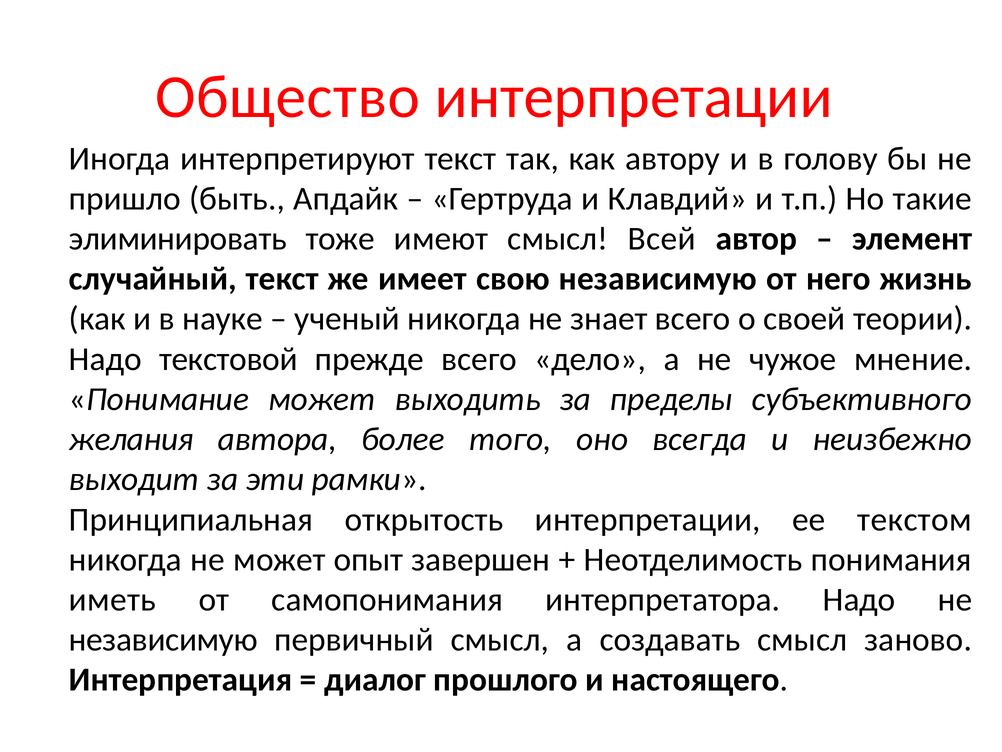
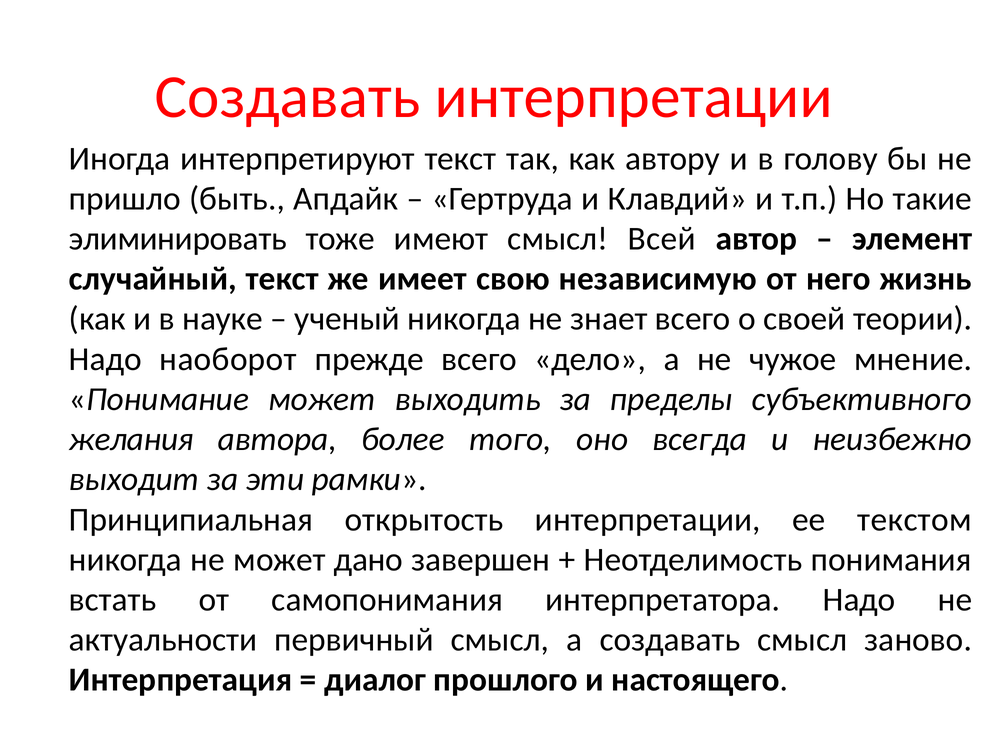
Общество: Общество -> Создавать (288, 97)
текстовой: текстовой -> наоборот (228, 359)
опыт: опыт -> дано (368, 559)
иметь: иметь -> встать (113, 599)
независимую: независимую -> актуальности (163, 639)
